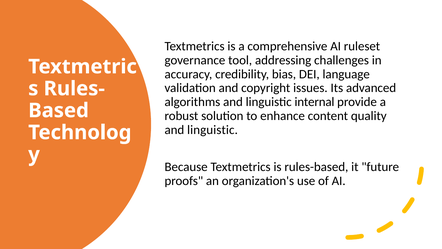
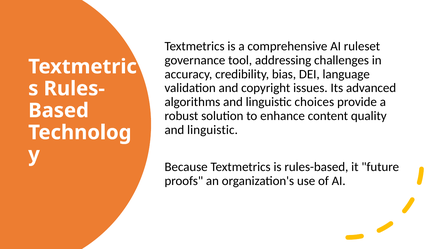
internal: internal -> choices (314, 102)
